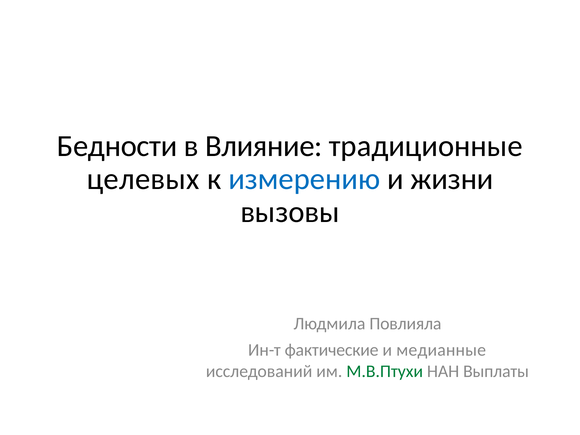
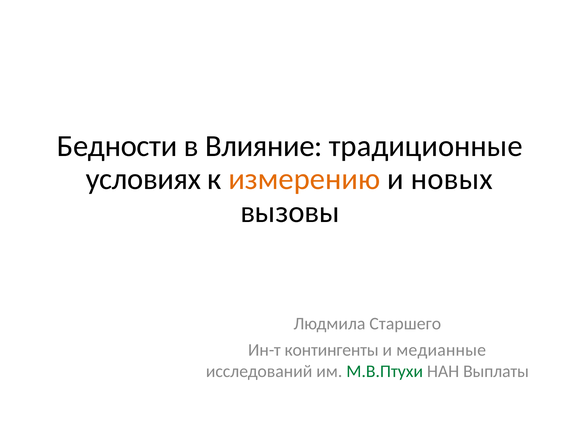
целевых: целевых -> условиях (143, 179)
измерению colour: blue -> orange (304, 179)
жизни: жизни -> новых (452, 179)
Повлияла: Повлияла -> Старшего (405, 324)
фактические: фактические -> контингенты (332, 350)
